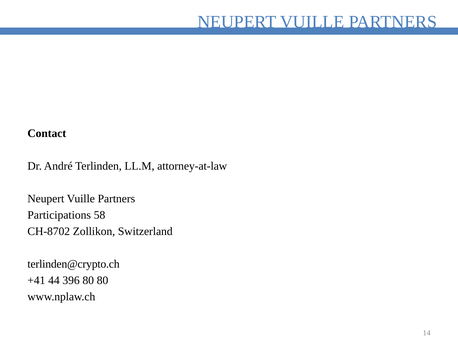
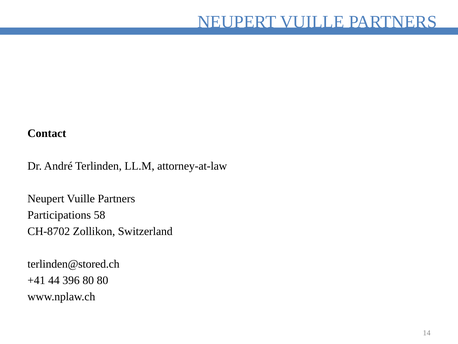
terlinden@crypto.ch: terlinden@crypto.ch -> terlinden@stored.ch (74, 264)
